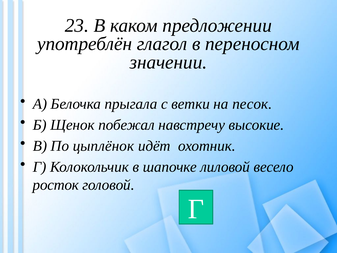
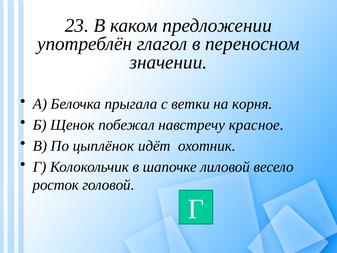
песок: песок -> корня (252, 104)
высокие: высокие -> красное (256, 125)
